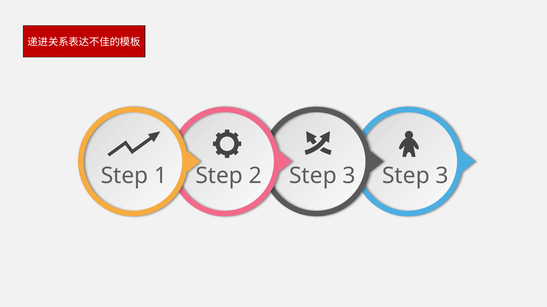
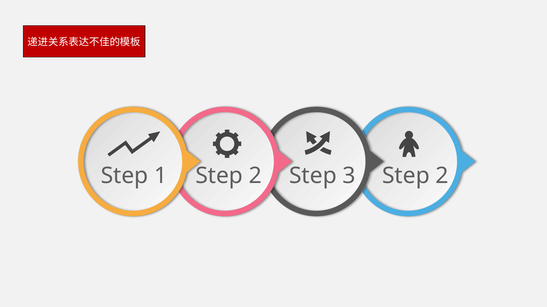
3 Step 3: 3 -> 2 (442, 176)
